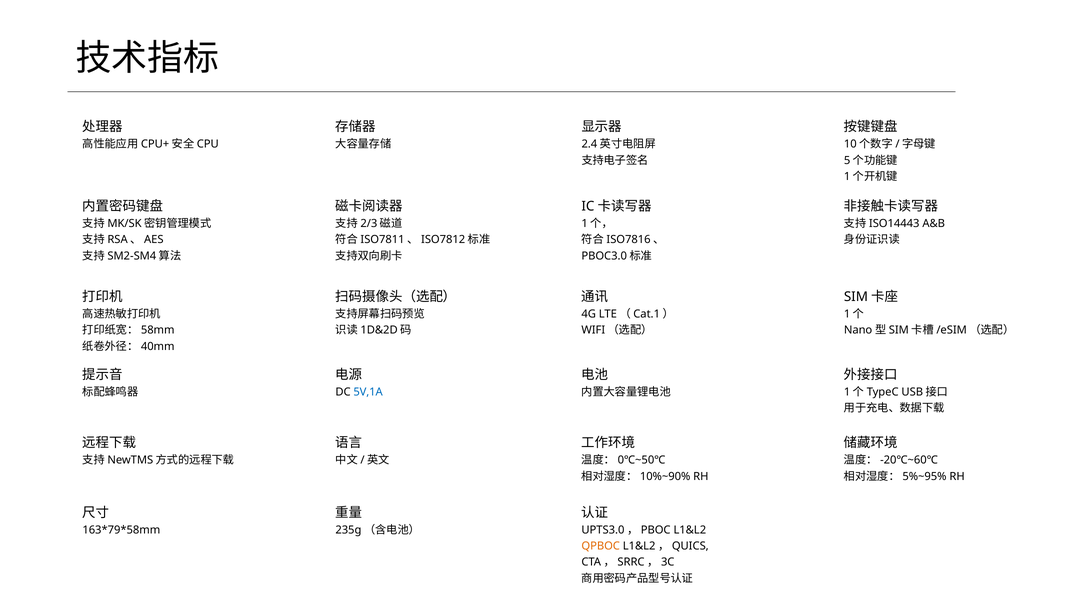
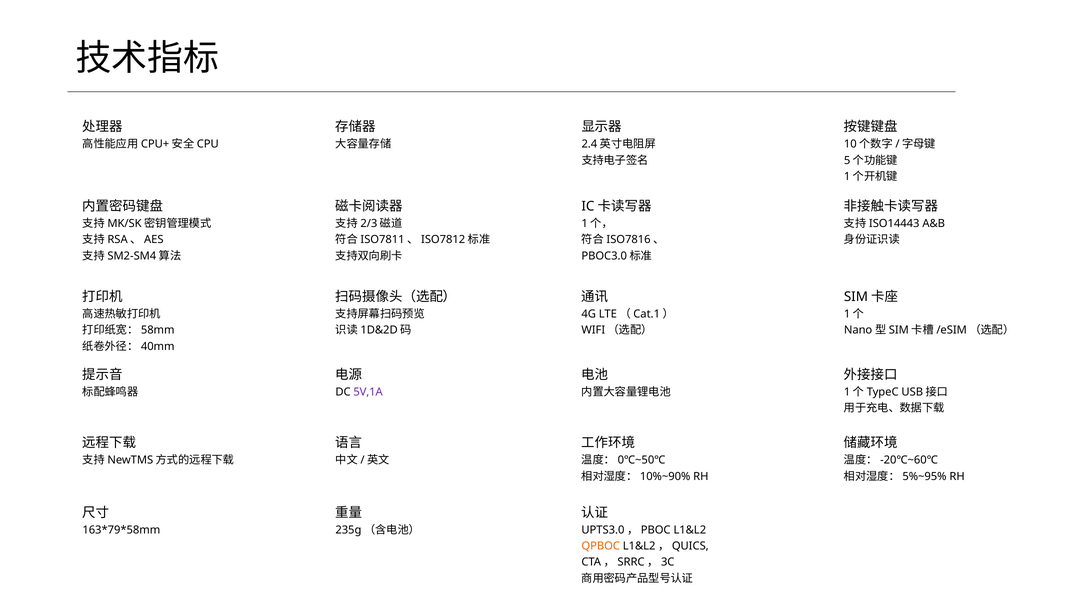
5V,1A colour: blue -> purple (368, 392)
